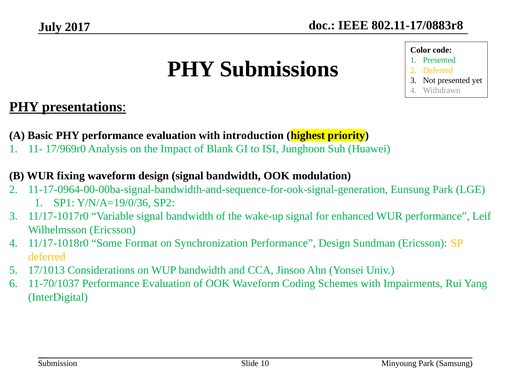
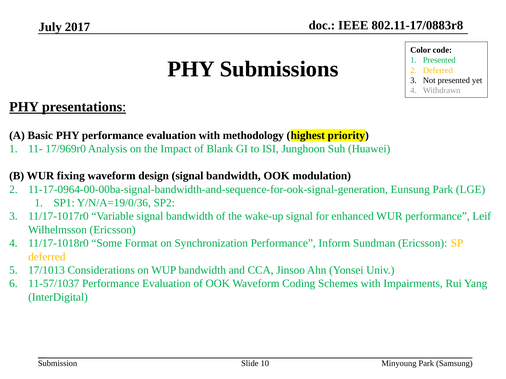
introduction: introduction -> methodology (253, 136)
Performance Design: Design -> Inform (334, 243)
11-70/1037: 11-70/1037 -> 11-57/1037 (54, 284)
